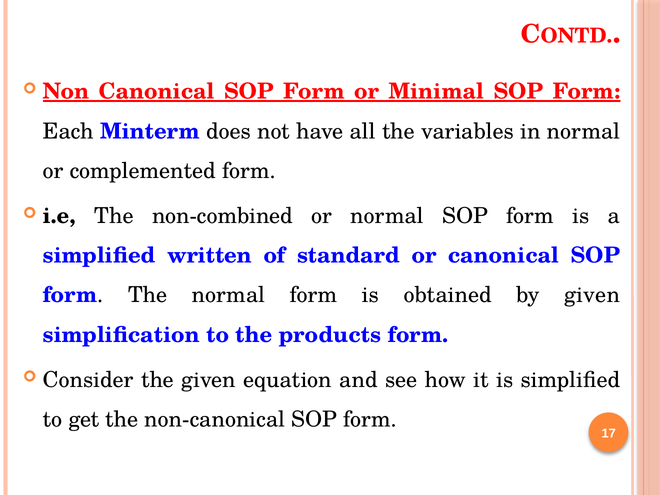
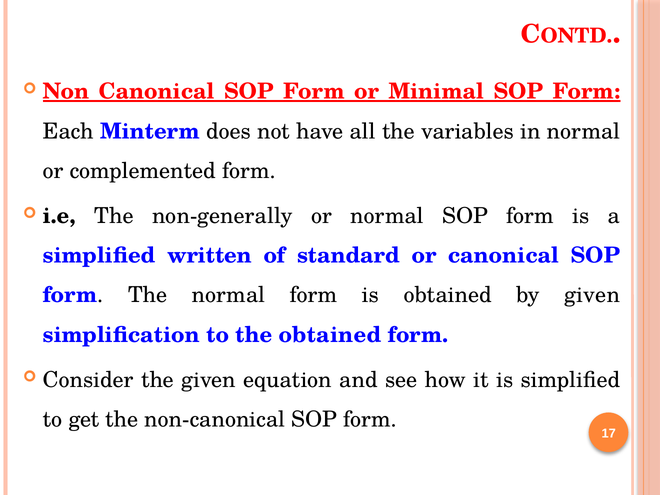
non-combined: non-combined -> non-generally (222, 216)
the products: products -> obtained (330, 335)
